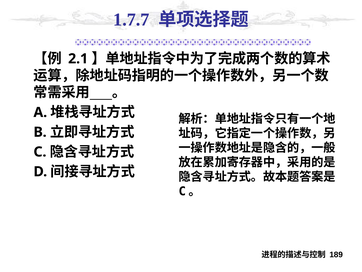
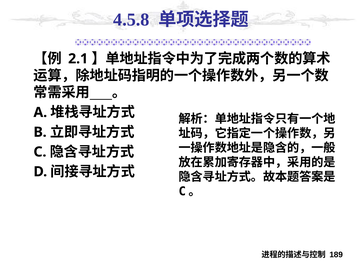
1.7.7: 1.7.7 -> 4.5.8 (131, 20)
